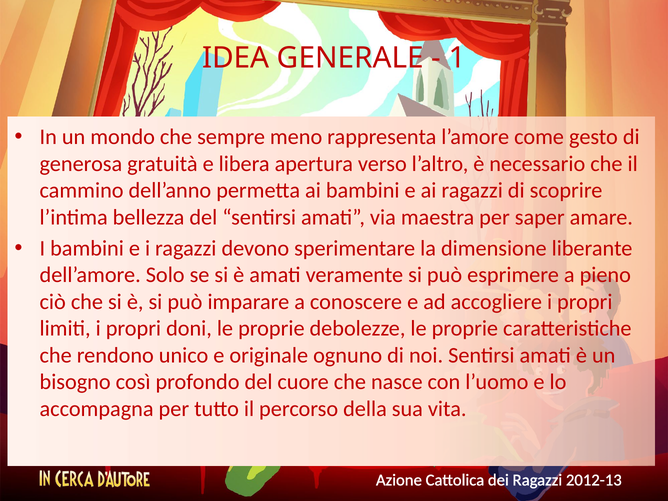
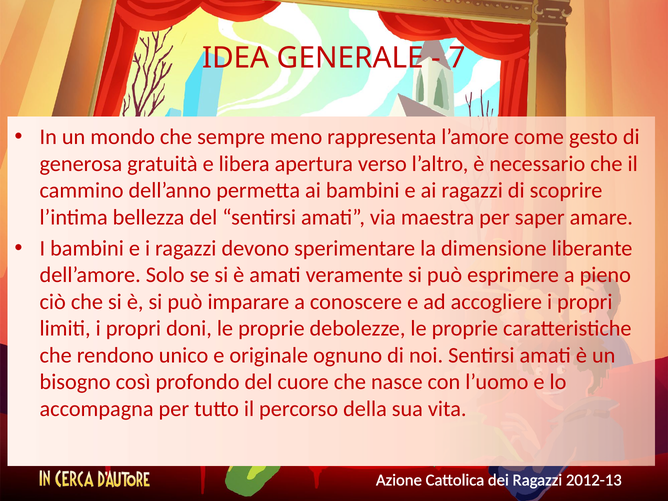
1: 1 -> 7 (457, 58)
